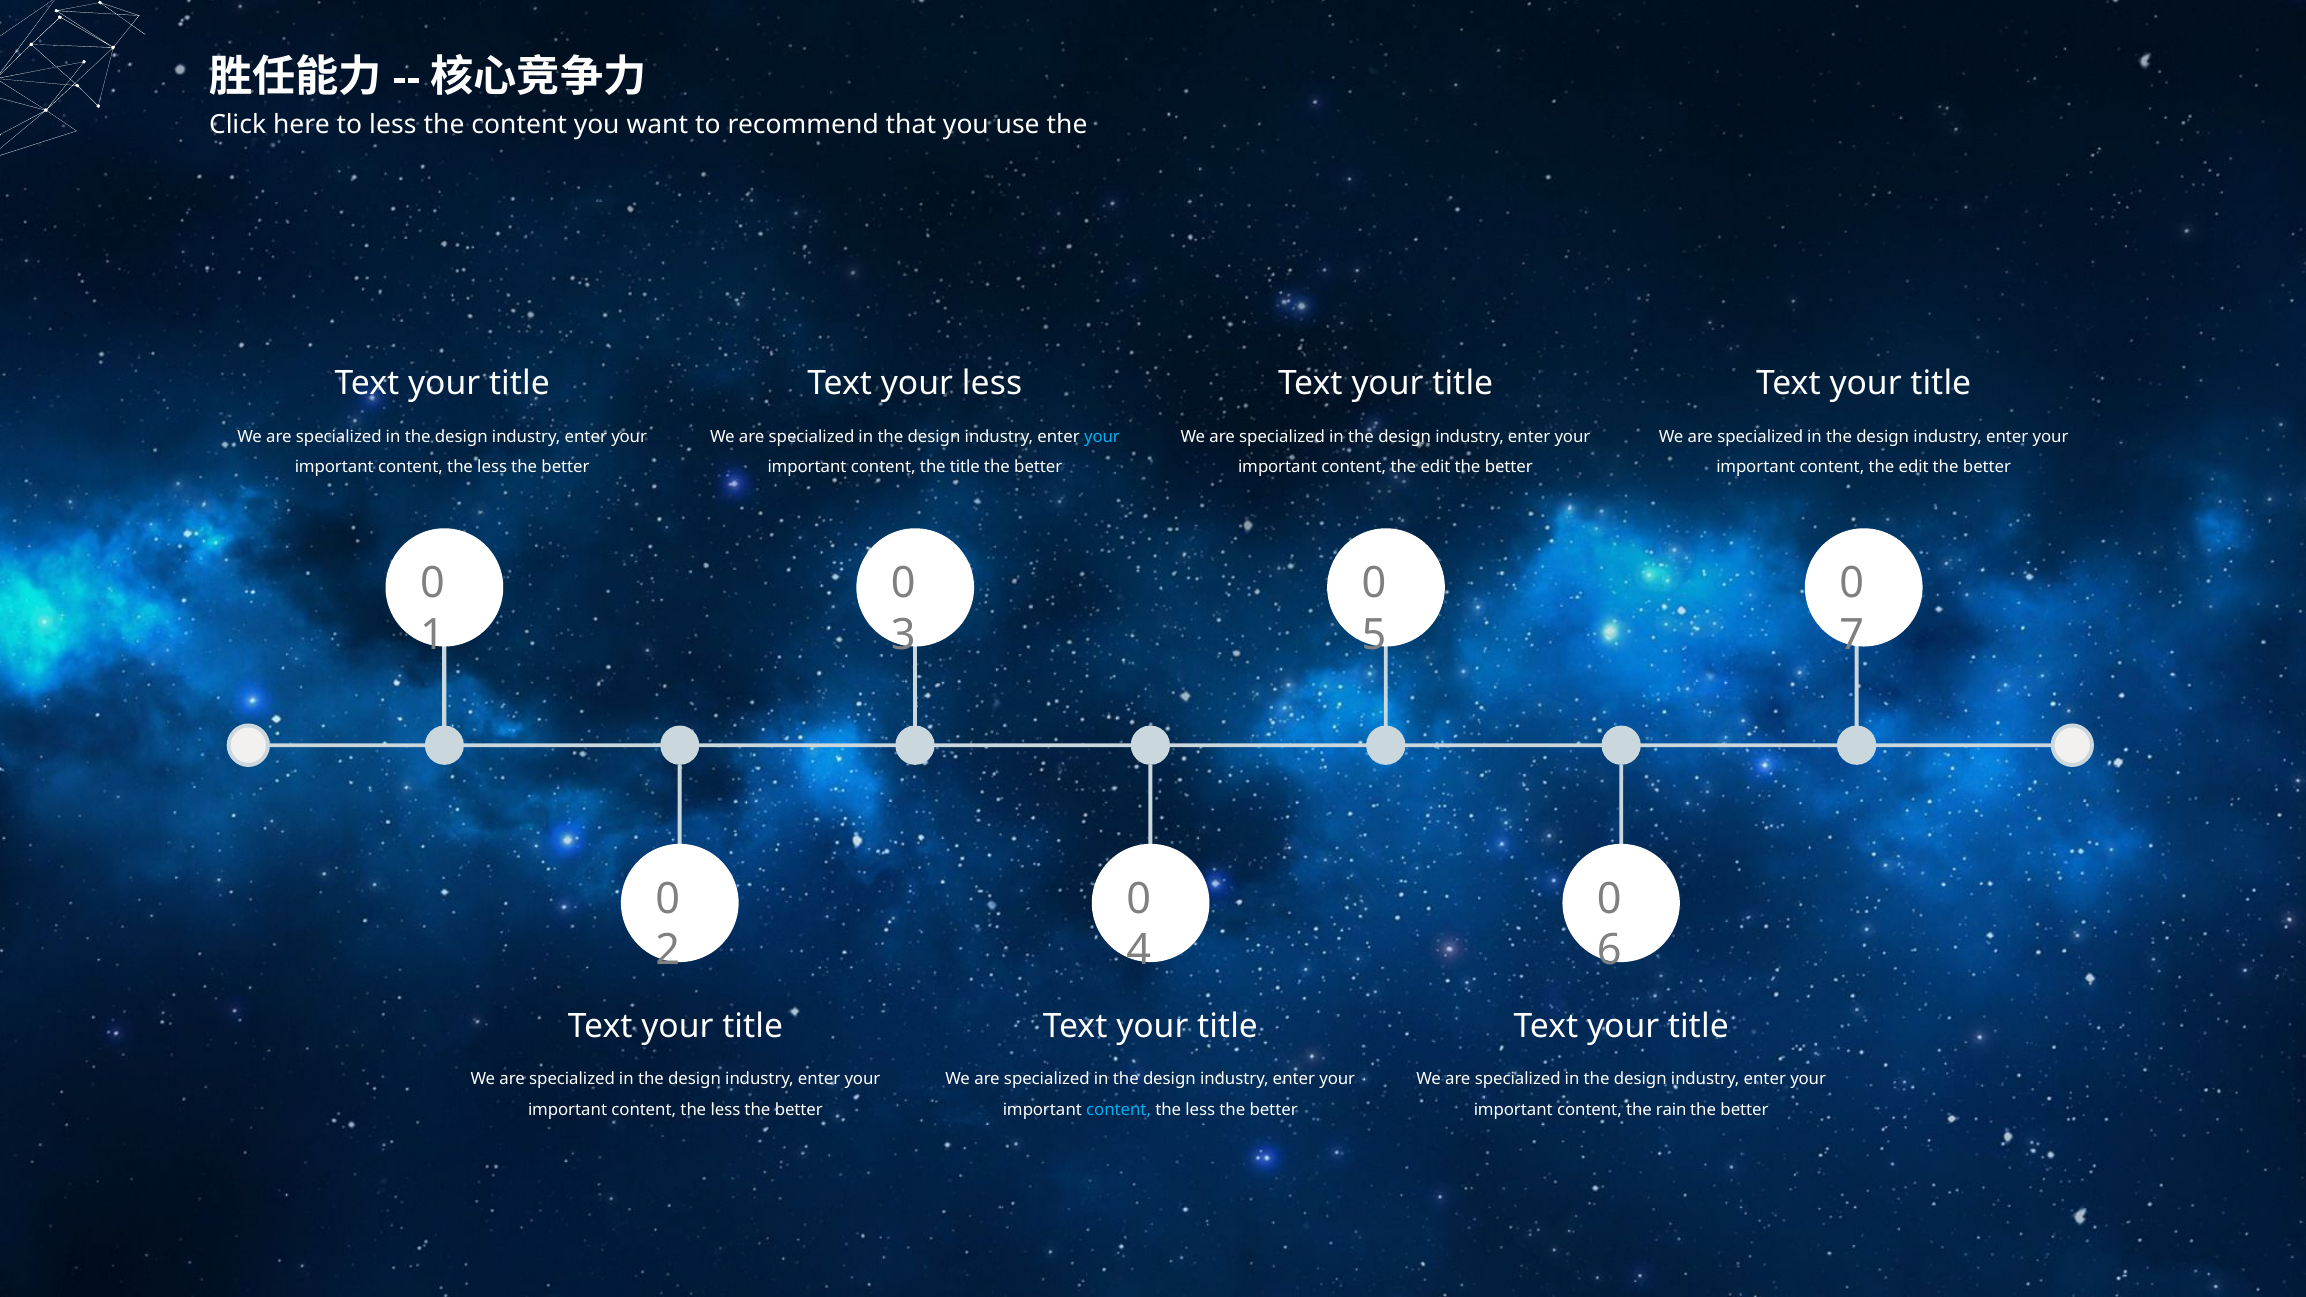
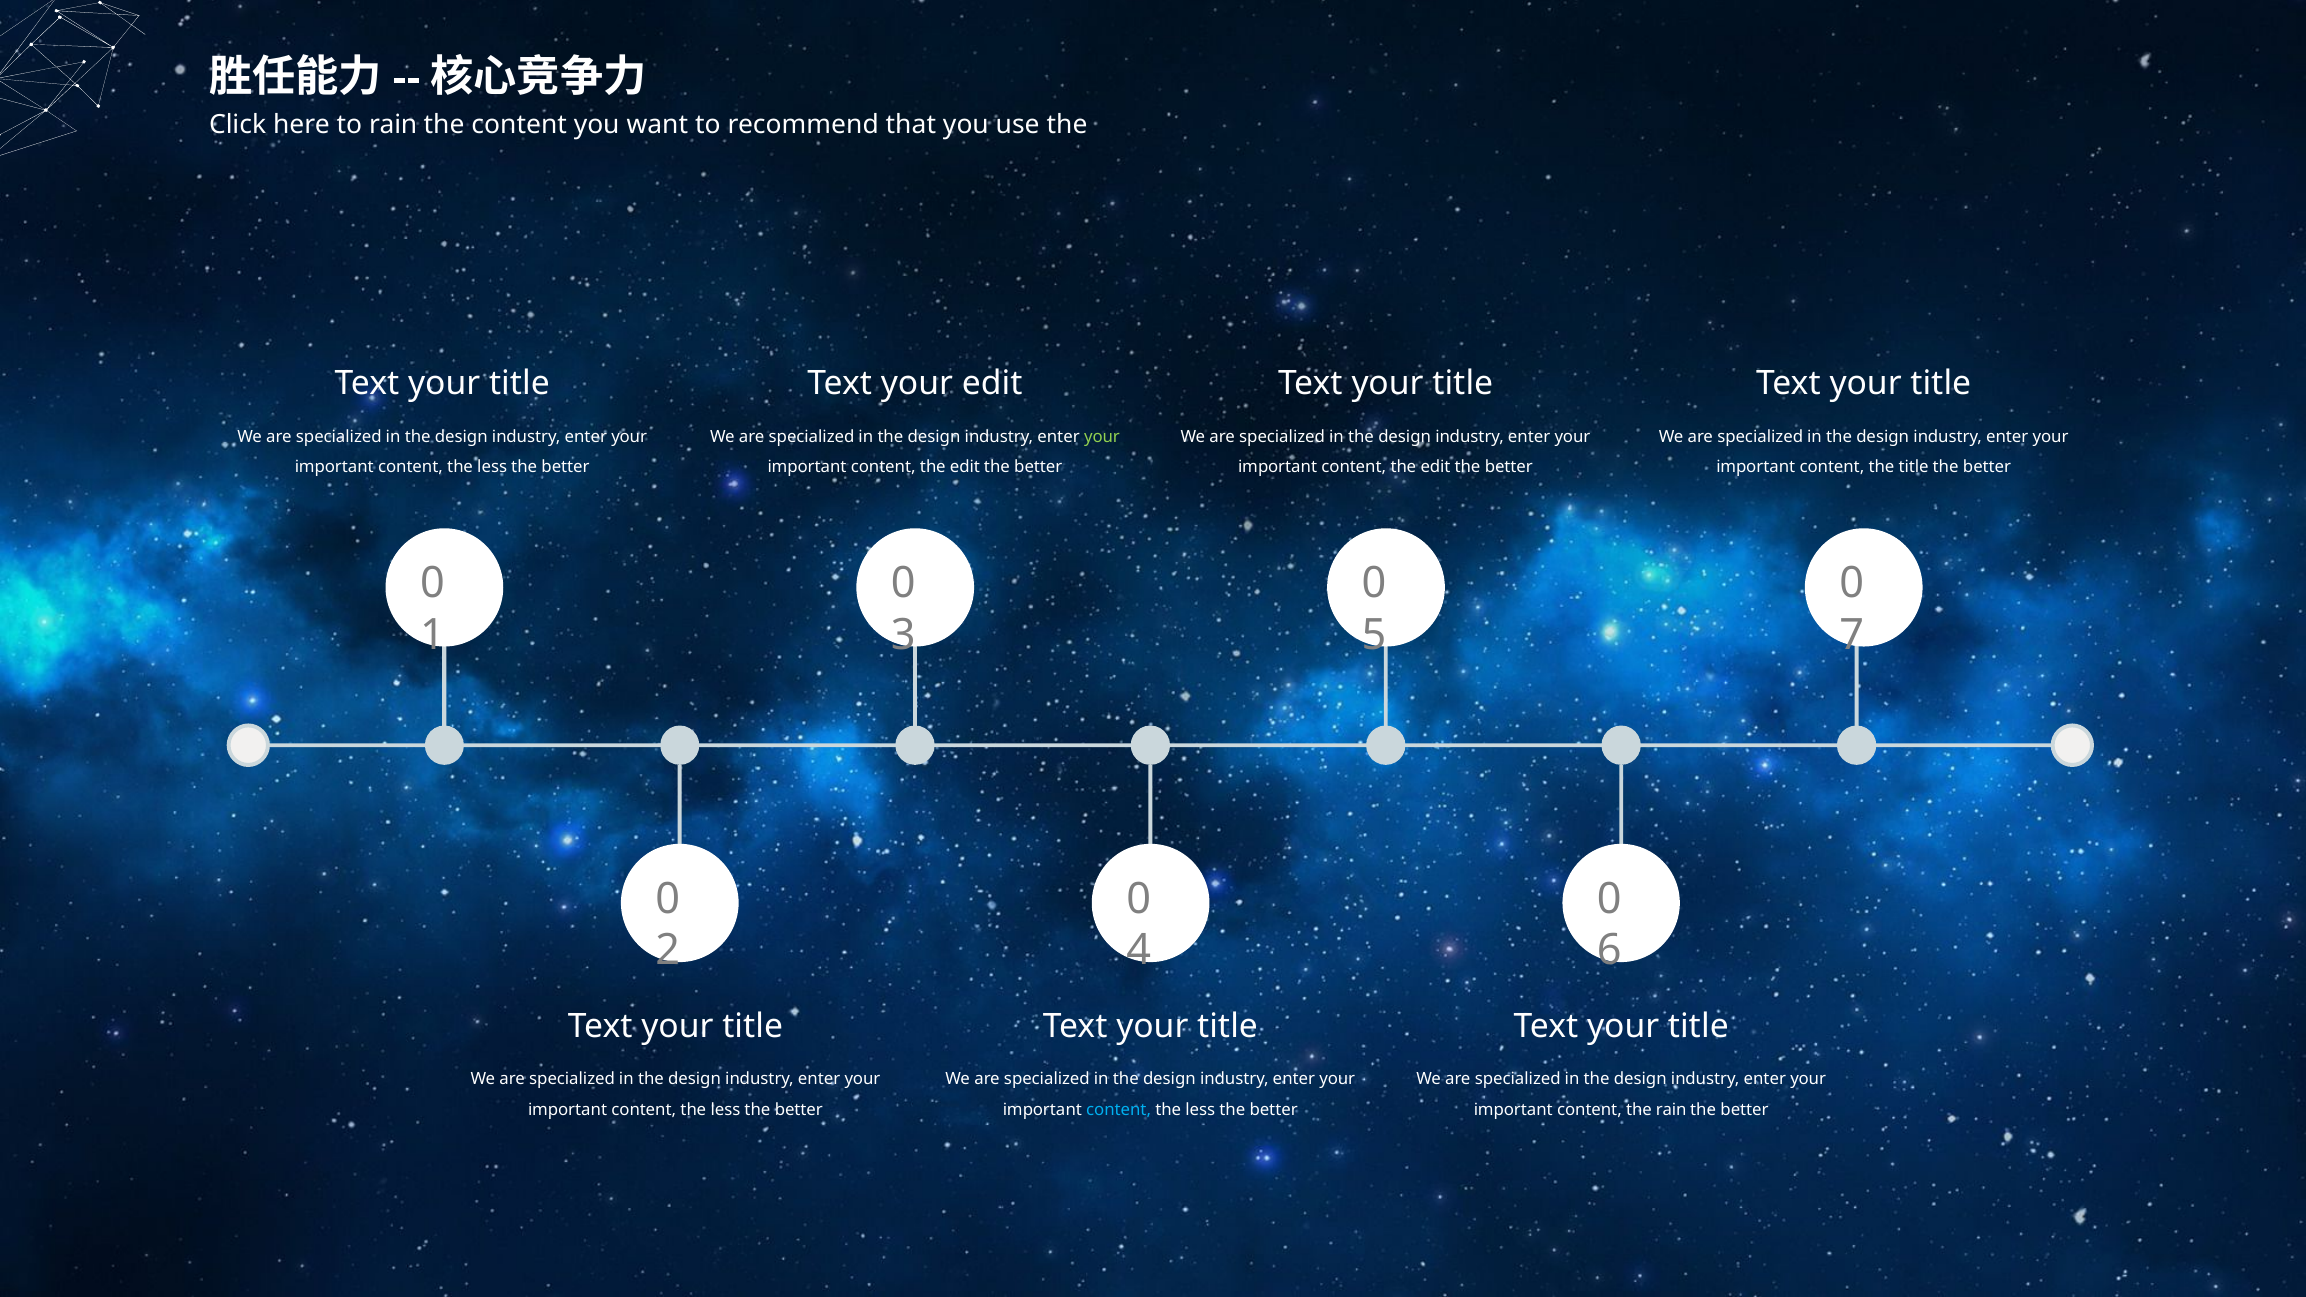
to less: less -> rain (393, 125)
your less: less -> edit (992, 383)
your colour: light blue -> light green (1102, 437)
title: title -> edit (965, 467)
edit: edit -> title (1914, 467)
